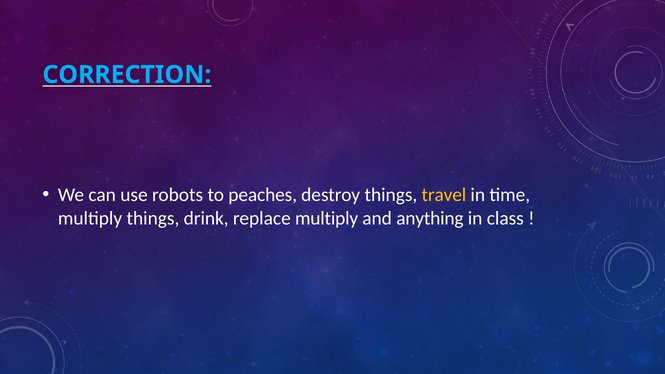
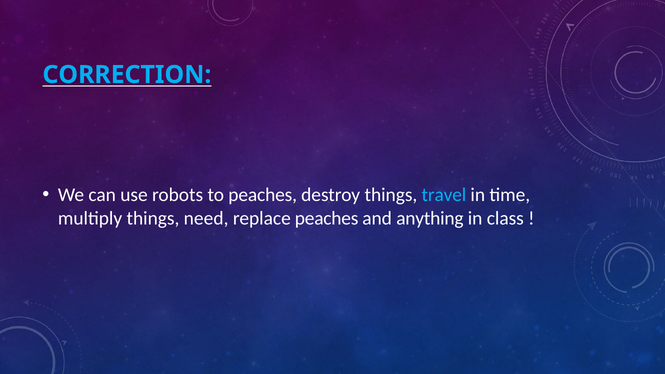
travel colour: yellow -> light blue (444, 195)
drink: drink -> need (206, 218)
replace multiply: multiply -> peaches (327, 218)
